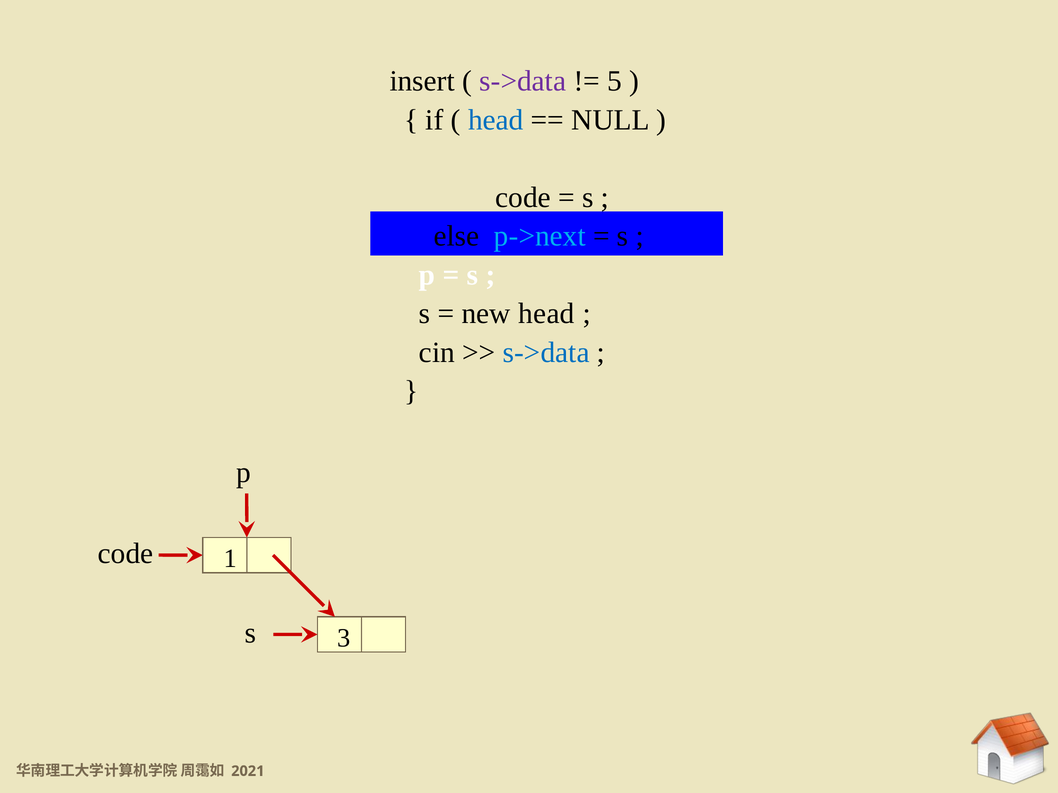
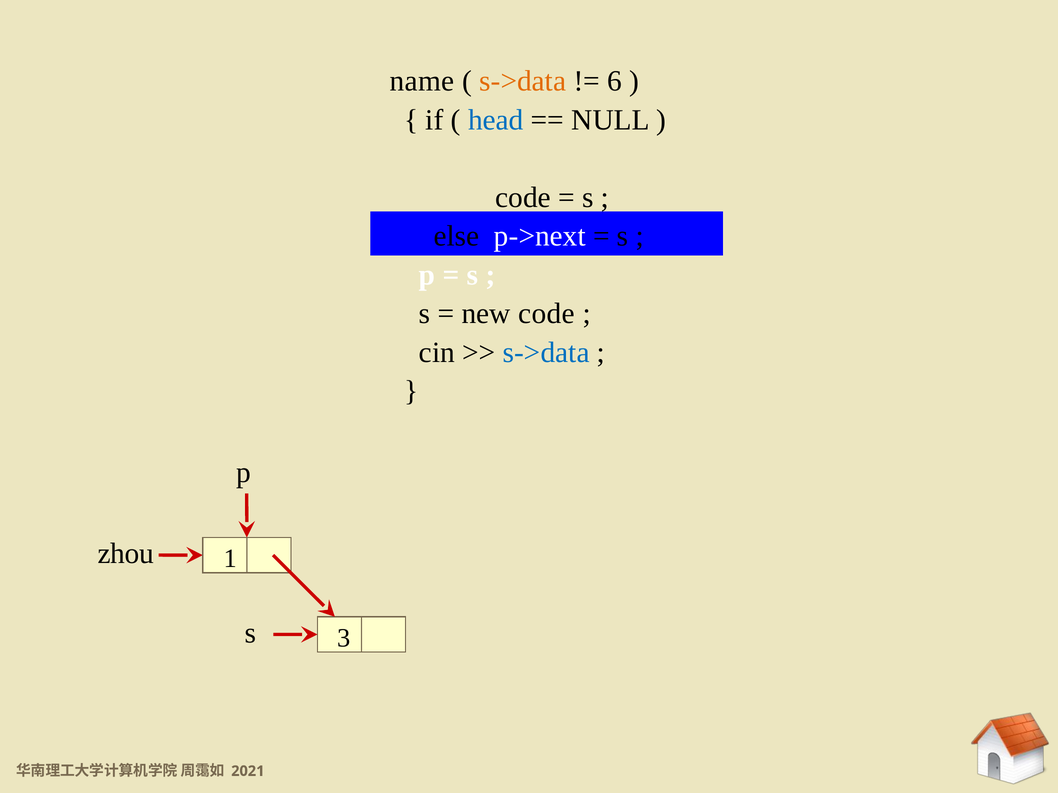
insert: insert -> name (422, 81)
s->data colour: purple -> orange (523, 81)
5: 5 -> 6 (615, 81)
p->next colour: light blue -> white (540, 236)
new head: head -> code (546, 314)
code: code -> zhou (126, 554)
